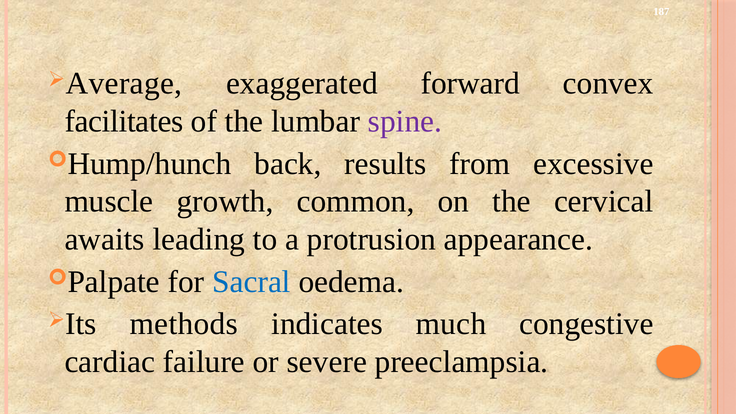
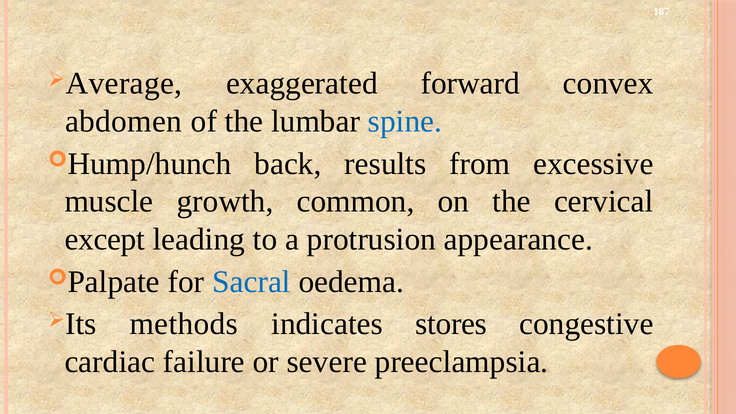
facilitates: facilitates -> abdomen (124, 121)
spine colour: purple -> blue (405, 121)
awaits: awaits -> except (105, 239)
much: much -> stores (451, 324)
